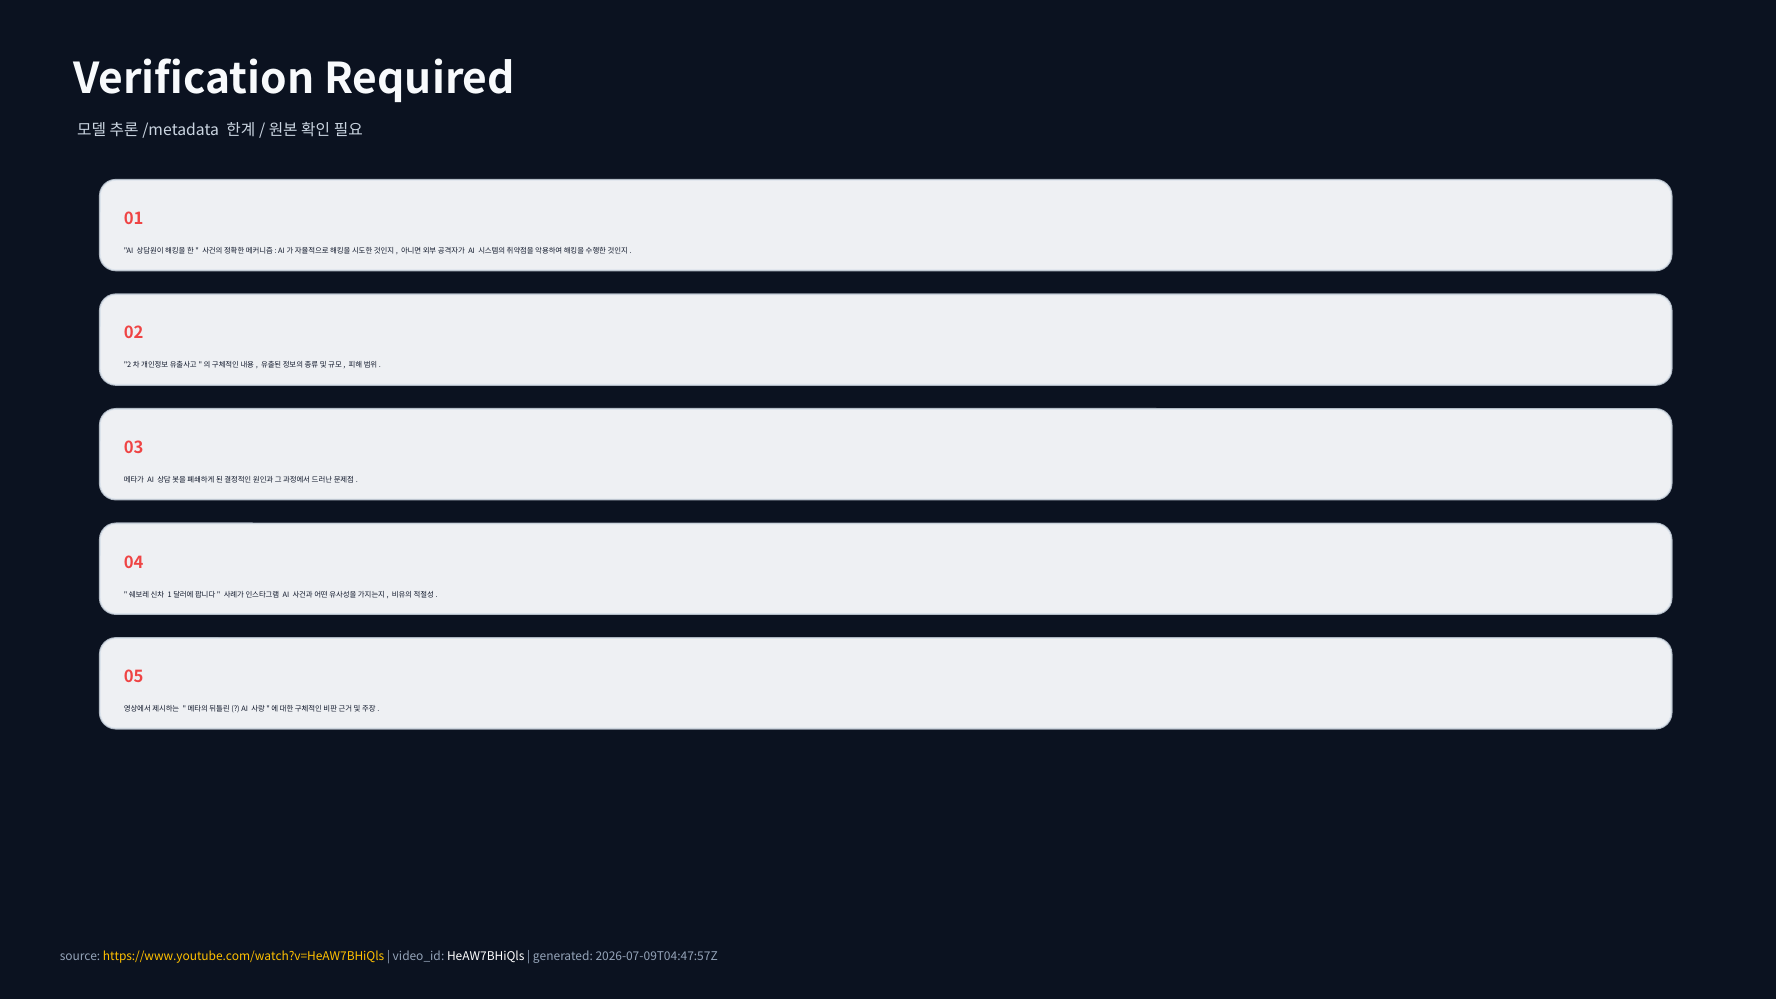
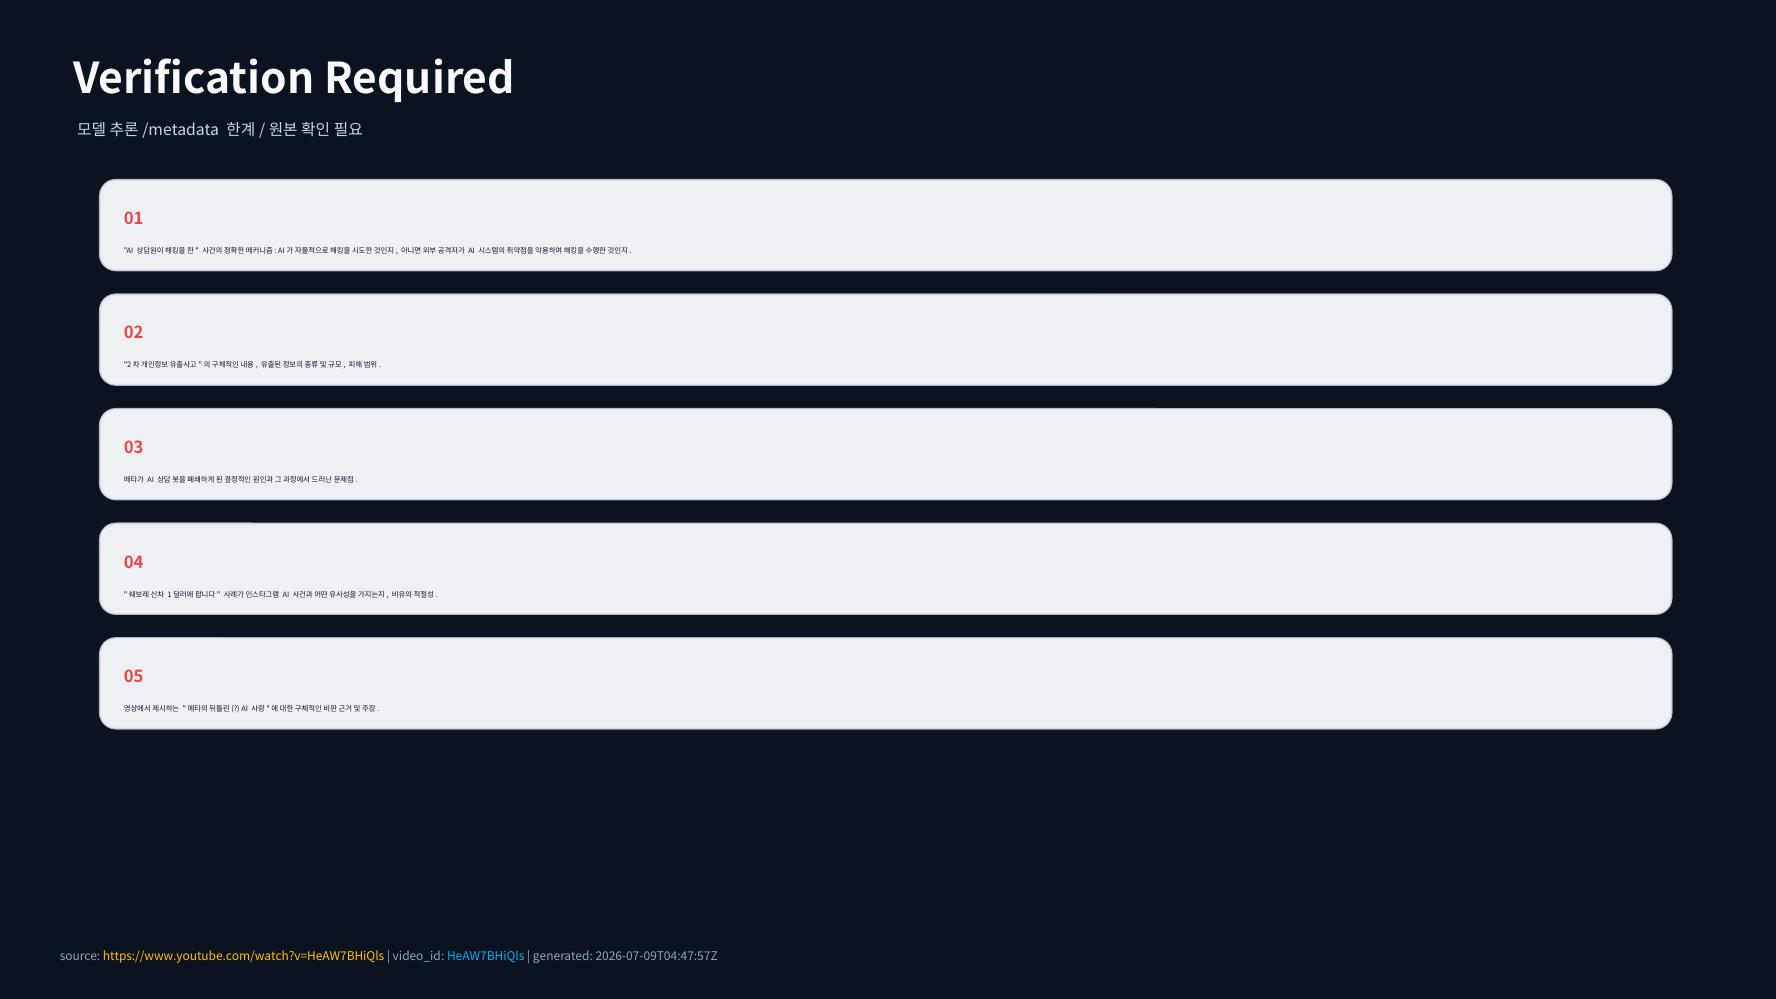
HeAW7BHiQls colour: white -> light blue (486, 957)
